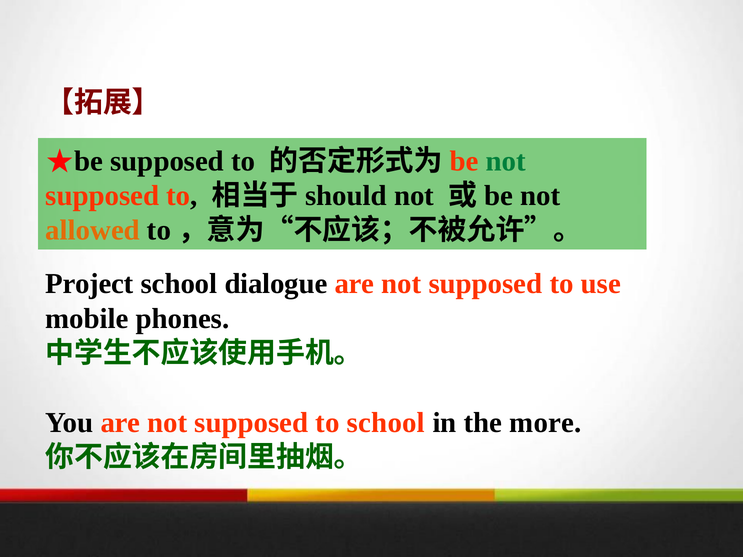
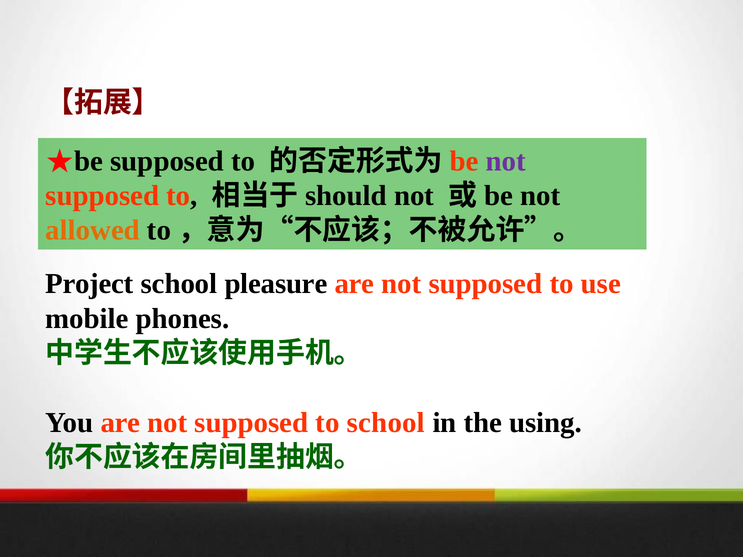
not colour: green -> purple (506, 161)
dialogue: dialogue -> pleasure (276, 284)
more: more -> using (546, 423)
